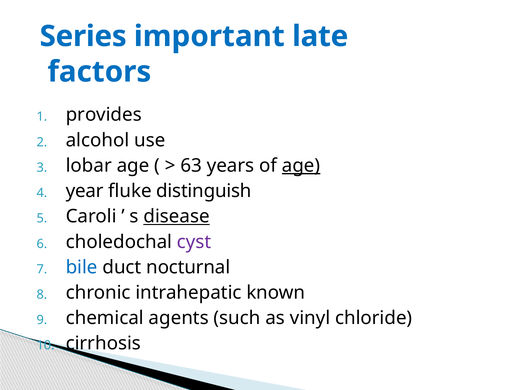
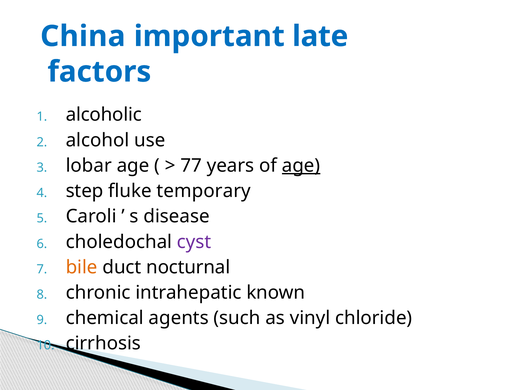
Series: Series -> China (83, 36)
provides: provides -> alcoholic (104, 115)
63: 63 -> 77 (191, 166)
year: year -> step (85, 191)
distinguish: distinguish -> temporary (204, 191)
disease underline: present -> none (177, 216)
bile colour: blue -> orange (82, 267)
